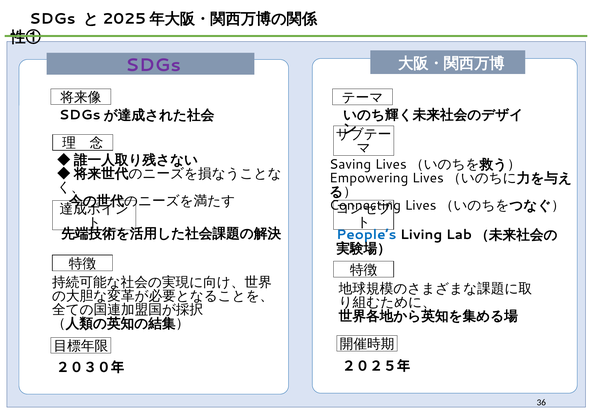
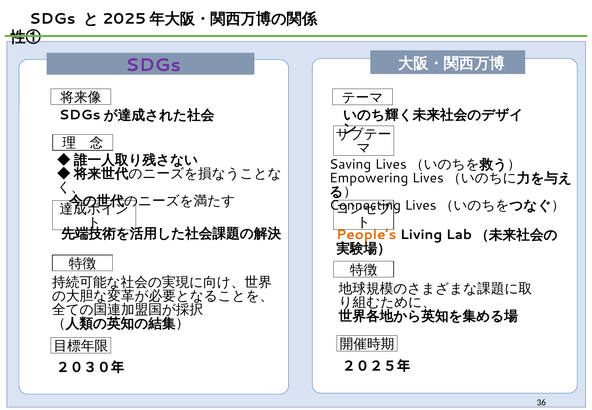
People’s colour: blue -> orange (366, 235)
